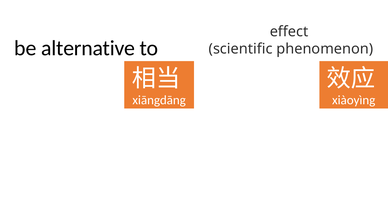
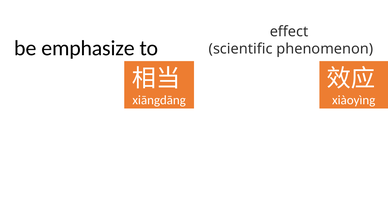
alternative: alternative -> emphasize (88, 48)
